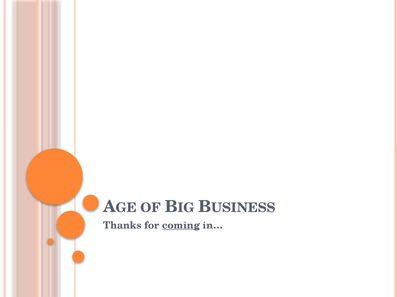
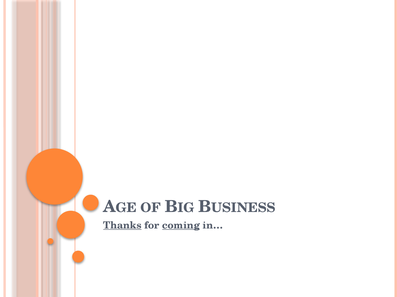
Thanks underline: none -> present (122, 226)
